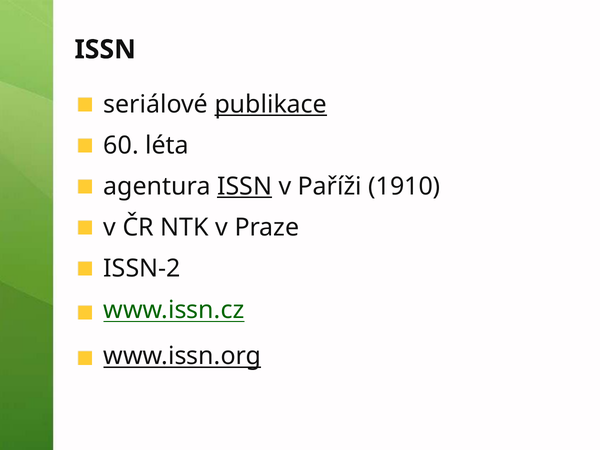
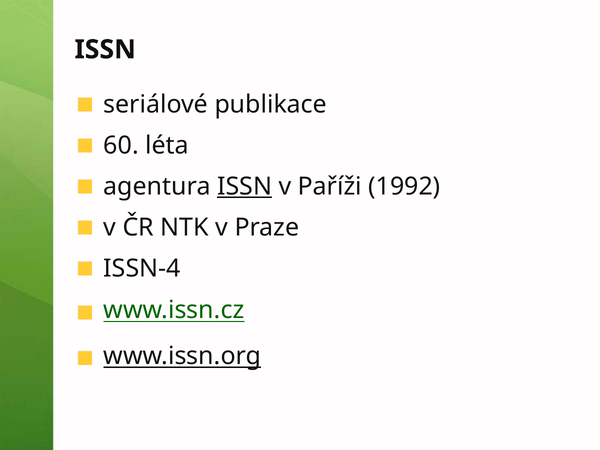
publikace underline: present -> none (271, 104)
1910: 1910 -> 1992 (404, 186)
ISSN-2: ISSN-2 -> ISSN-4 (142, 268)
